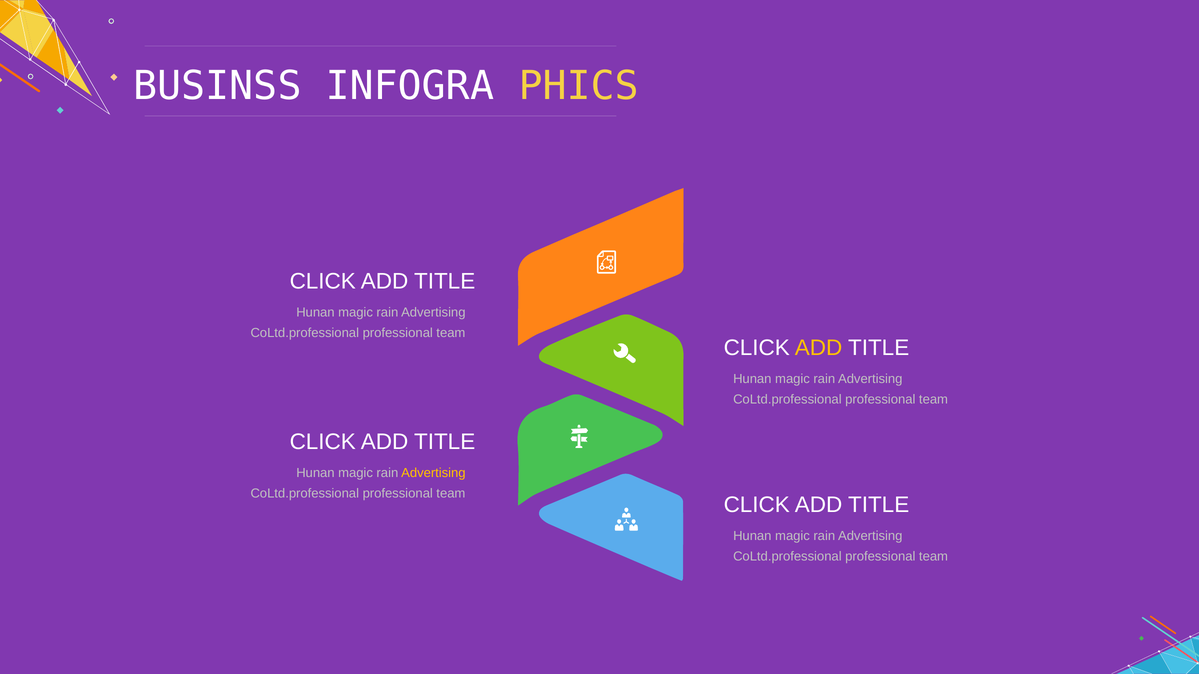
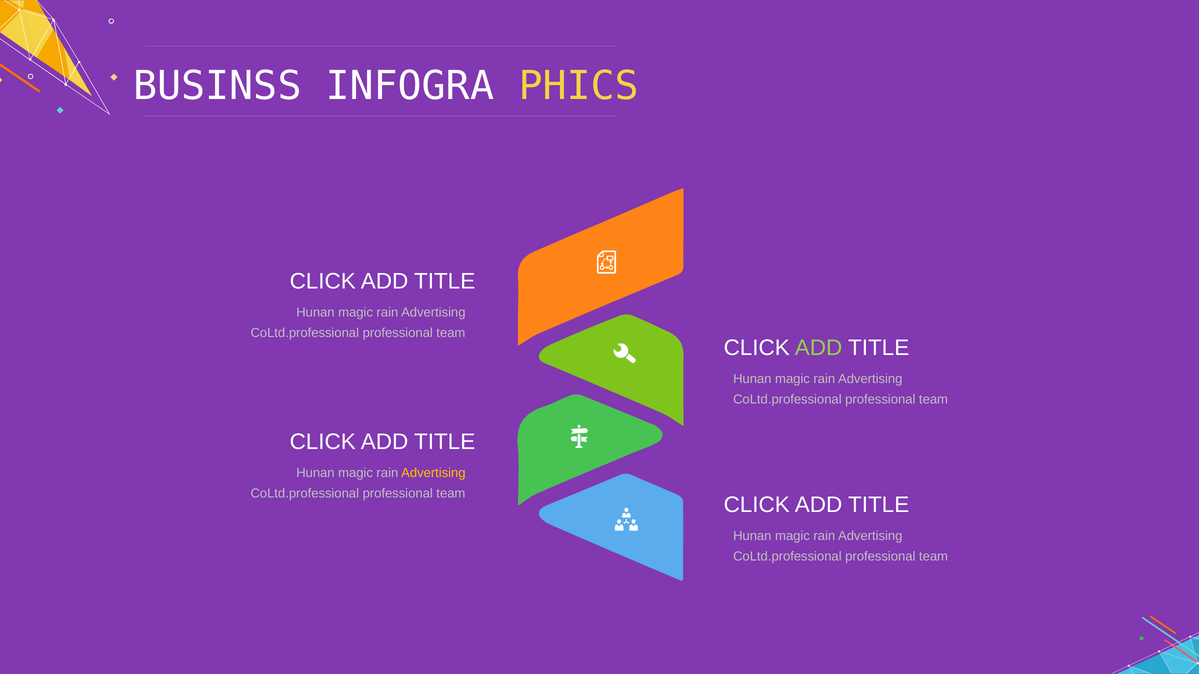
ADD colour: yellow -> light green (819, 348)
